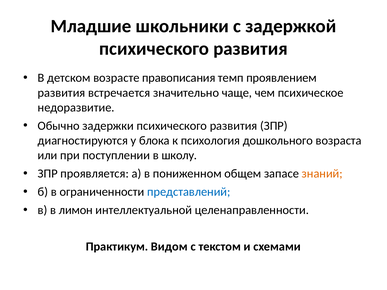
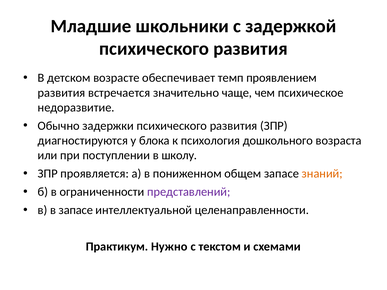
правописания: правописания -> обеспечивает (179, 78)
представлений colour: blue -> purple (189, 192)
в лимон: лимон -> запасе (76, 210)
Видом: Видом -> Нужно (169, 247)
